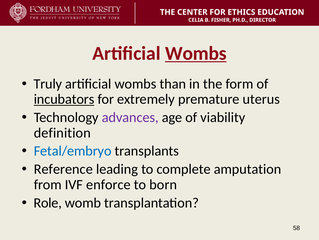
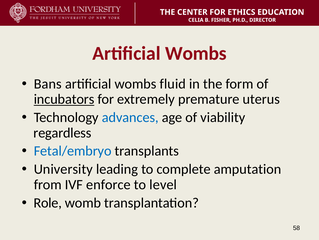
Wombs underline: present -> none (196, 53)
Truly: Truly -> Bans (48, 84)
than: than -> fluid (173, 84)
advances colour: purple -> blue (130, 117)
definition: definition -> regardless (62, 132)
Reference: Reference -> University (63, 169)
born: born -> level (163, 184)
